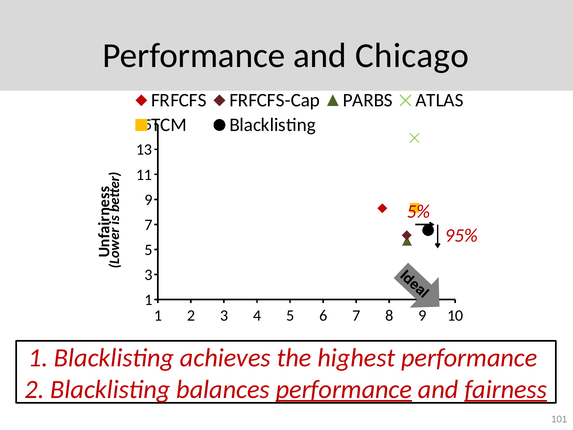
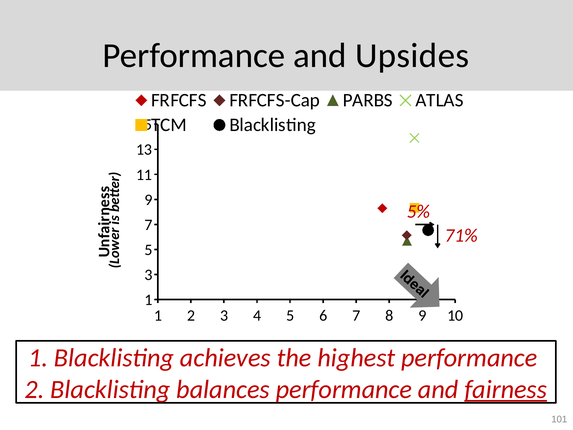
Chicago: Chicago -> Upsides (412, 55)
95%: 95% -> 71% (461, 235)
performance underline: present -> none (344, 389)
